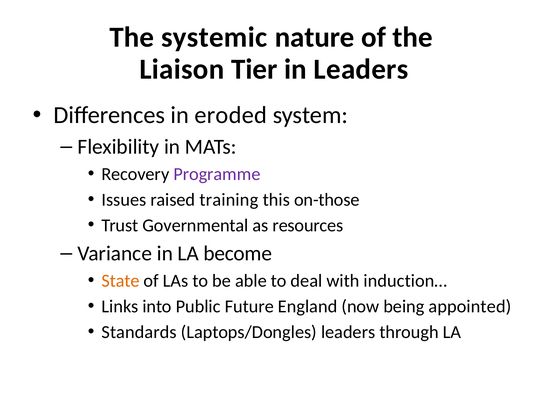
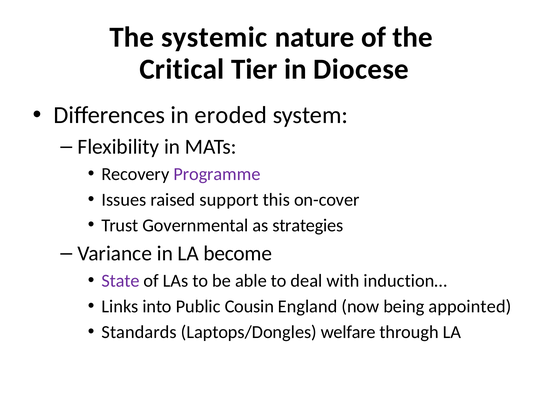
Liaison: Liaison -> Critical (182, 69)
in Leaders: Leaders -> Diocese (361, 69)
training: training -> support (229, 200)
on-those: on-those -> on-cover (327, 200)
resources: resources -> strategies (308, 225)
State colour: orange -> purple (121, 281)
Future: Future -> Cousin (249, 306)
Laptops/Dongles leaders: leaders -> welfare (348, 332)
